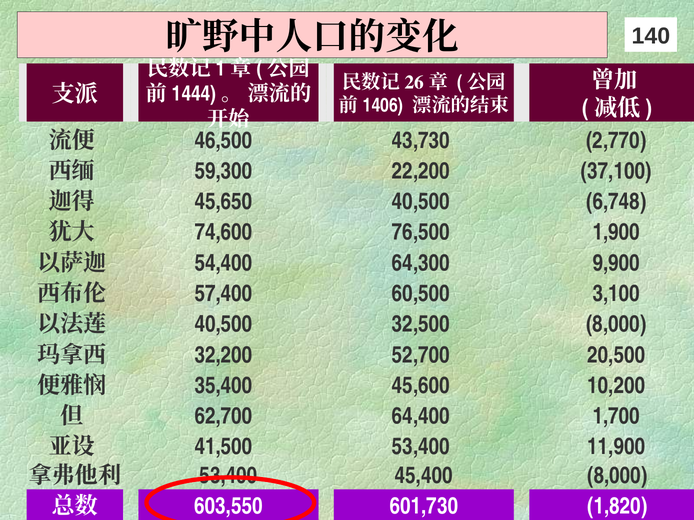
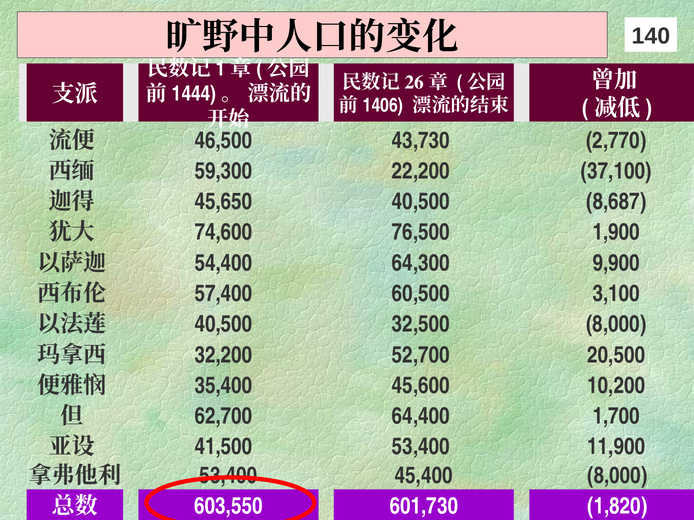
6,748: 6,748 -> 8,687 (616, 202)
